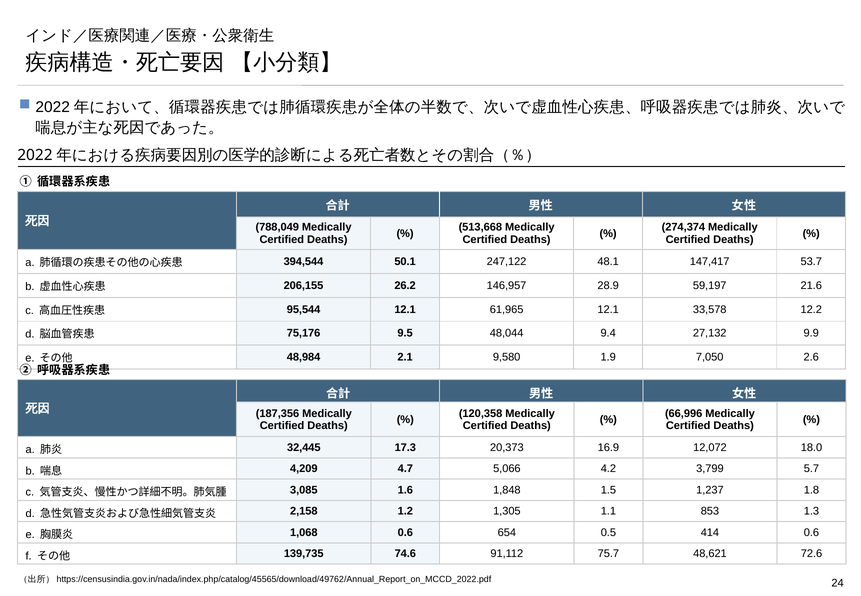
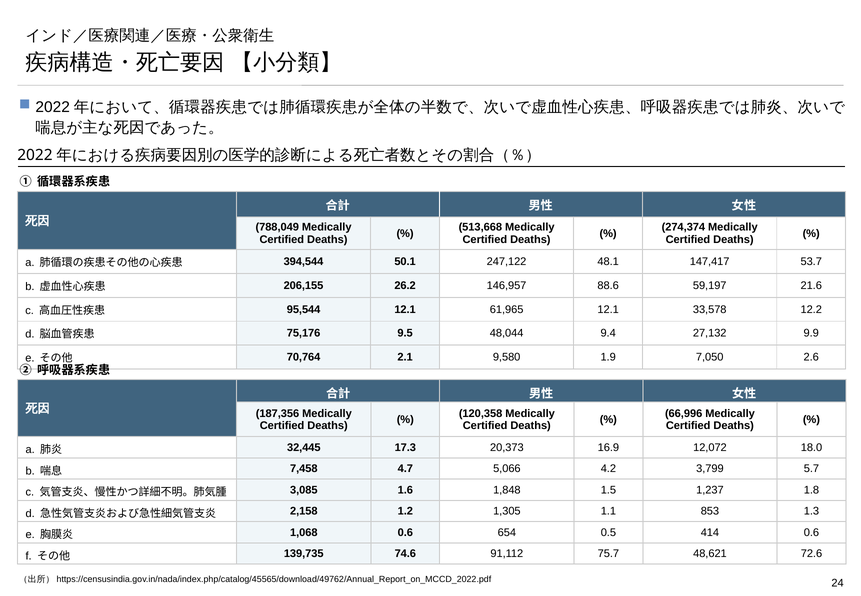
28.9: 28.9 -> 88.6 (608, 286)
48,984: 48,984 -> 70,764 (304, 357)
4,209: 4,209 -> 7,458 (304, 469)
